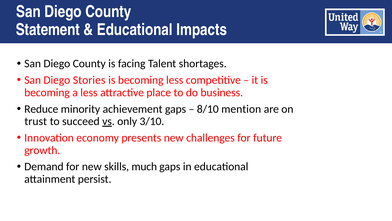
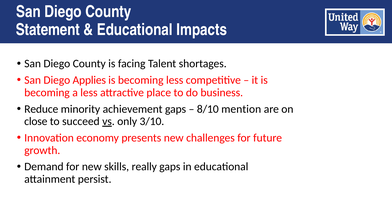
Stories: Stories -> Applies (89, 80)
trust: trust -> close (36, 121)
much: much -> really (144, 166)
